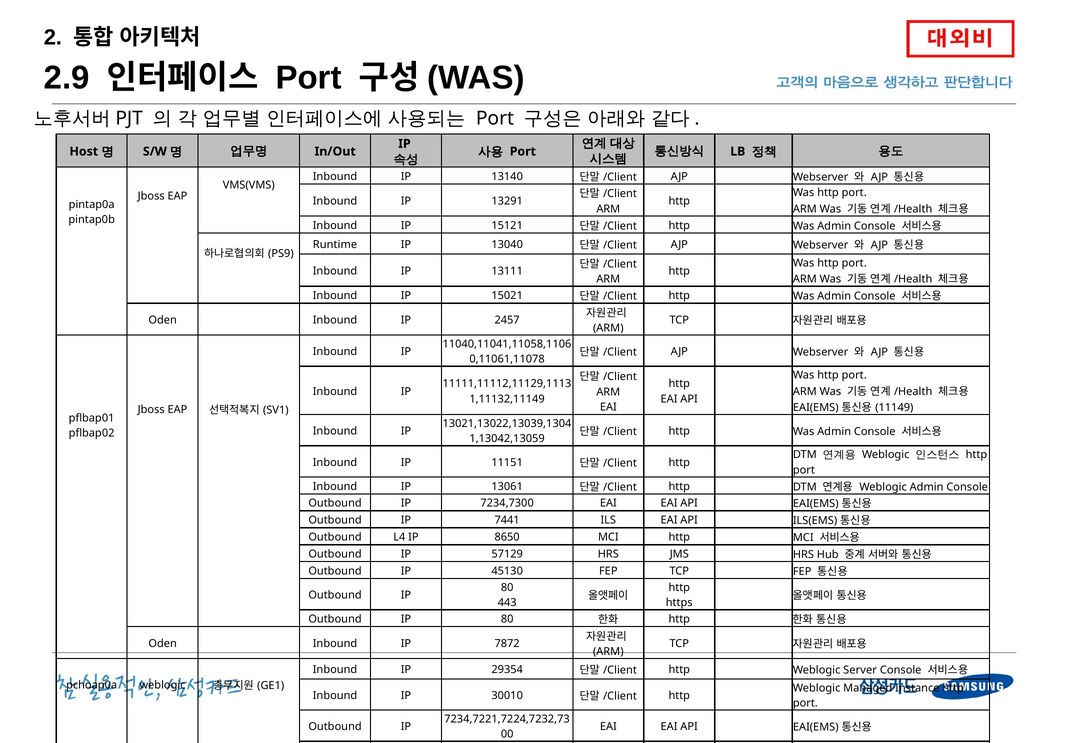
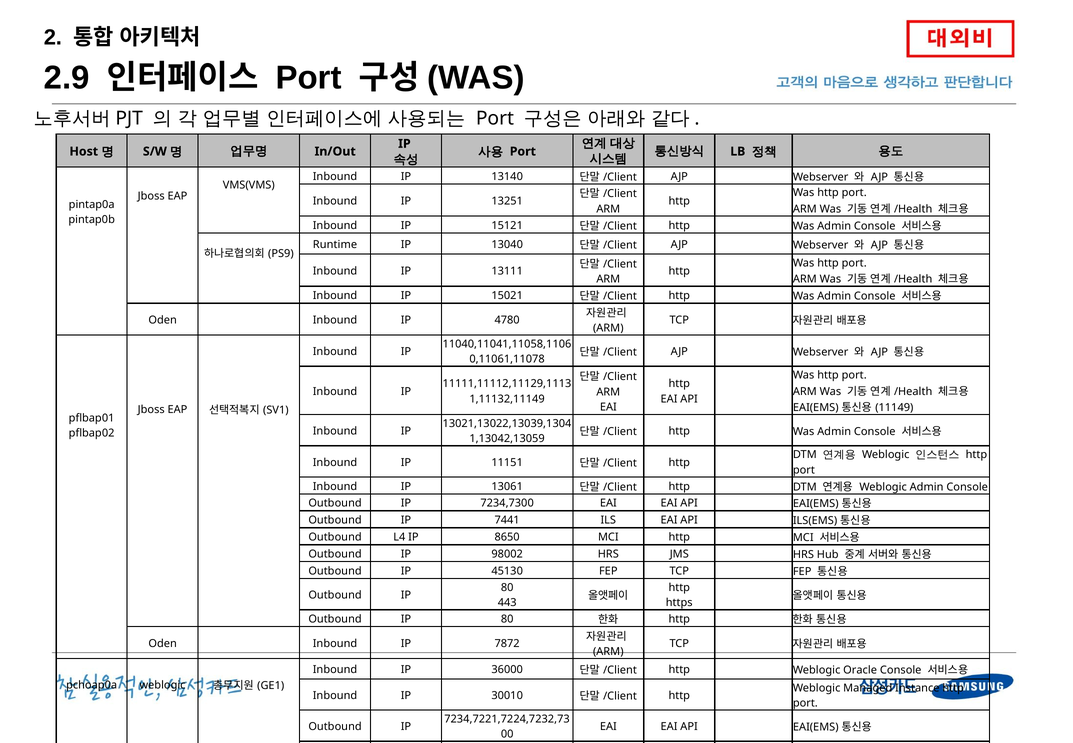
13291: 13291 -> 13251 (507, 201)
2457: 2457 -> 4780 (507, 320)
57129: 57129 -> 98002 (507, 554)
29354: 29354 -> 36000 (507, 670)
Server: Server -> Oracle (860, 670)
